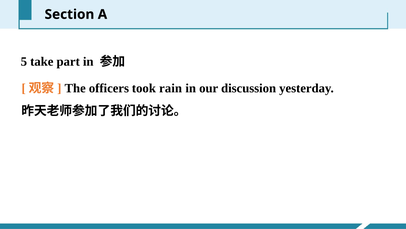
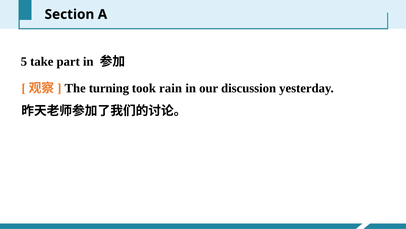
officers: officers -> turning (109, 88)
